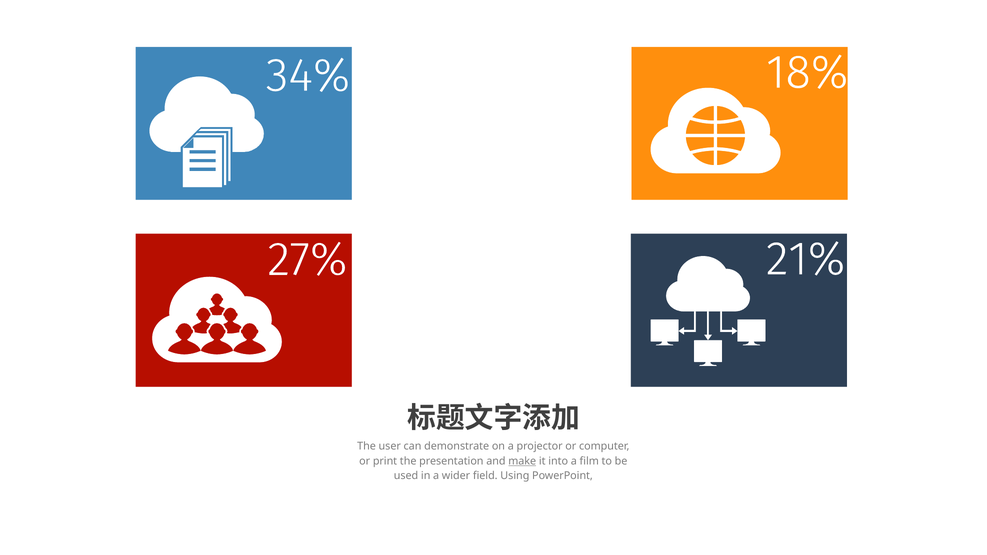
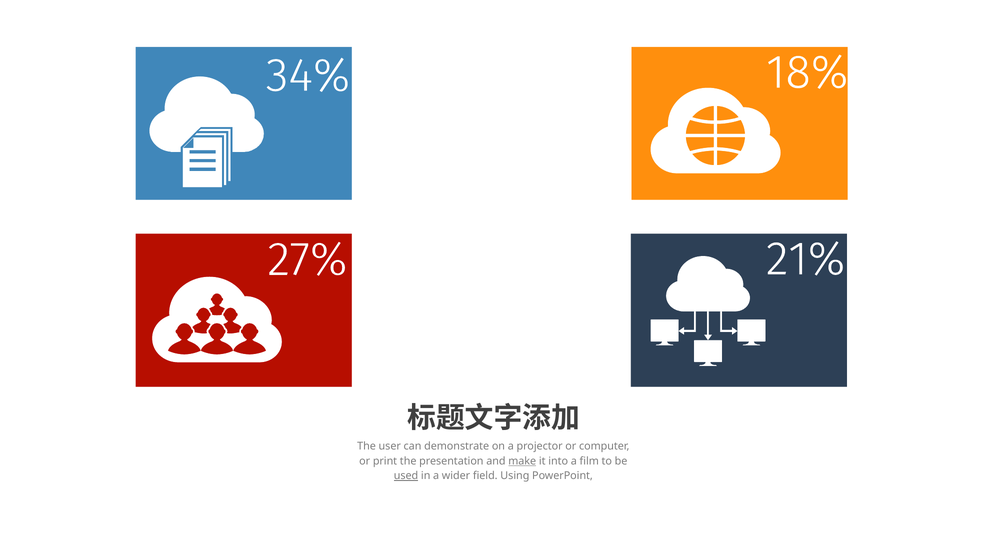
used underline: none -> present (406, 476)
